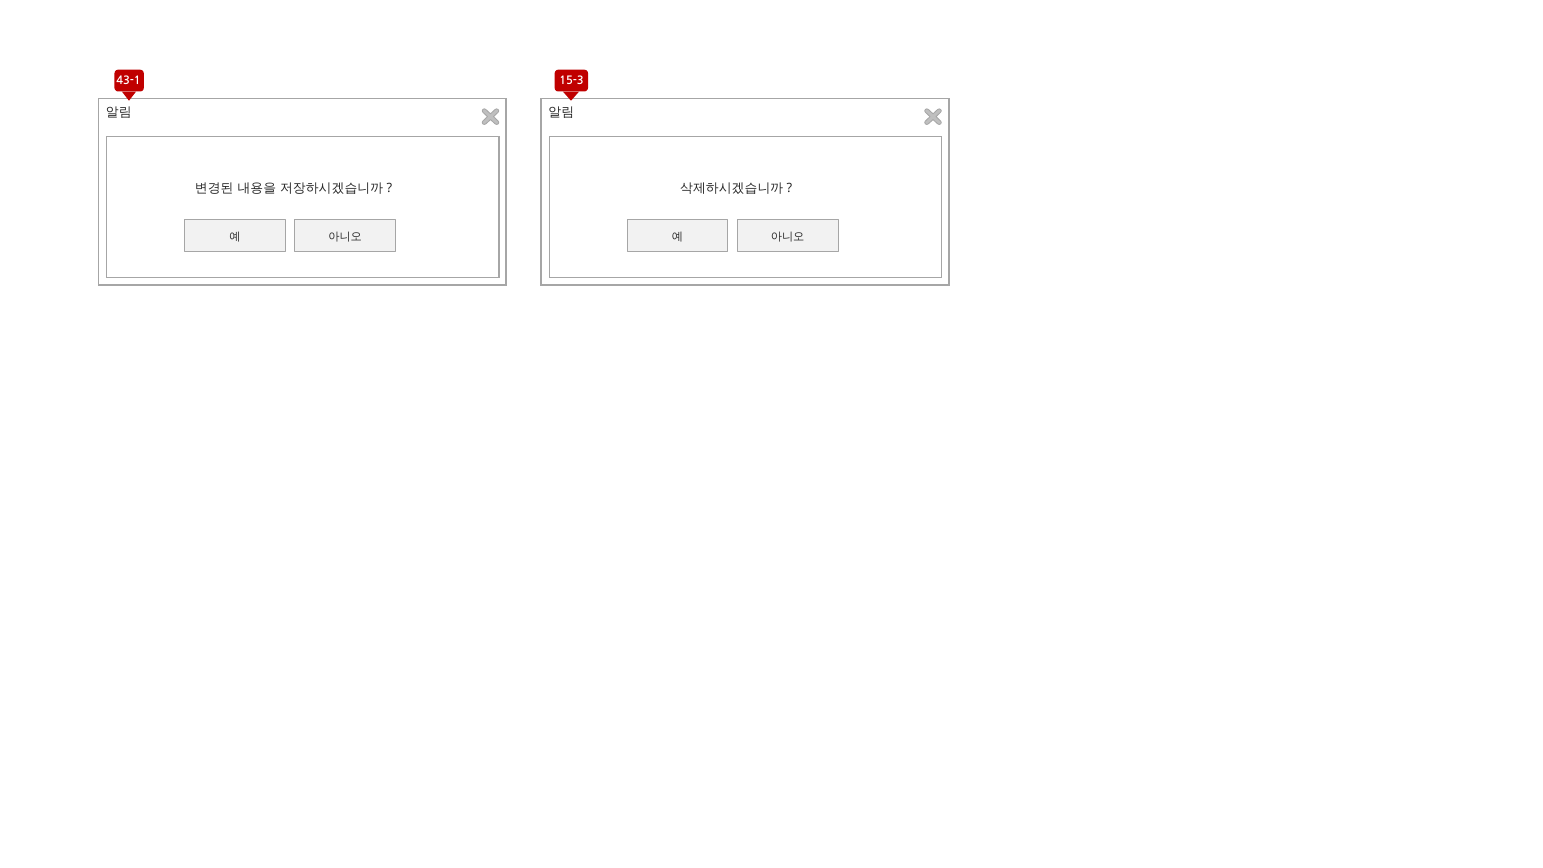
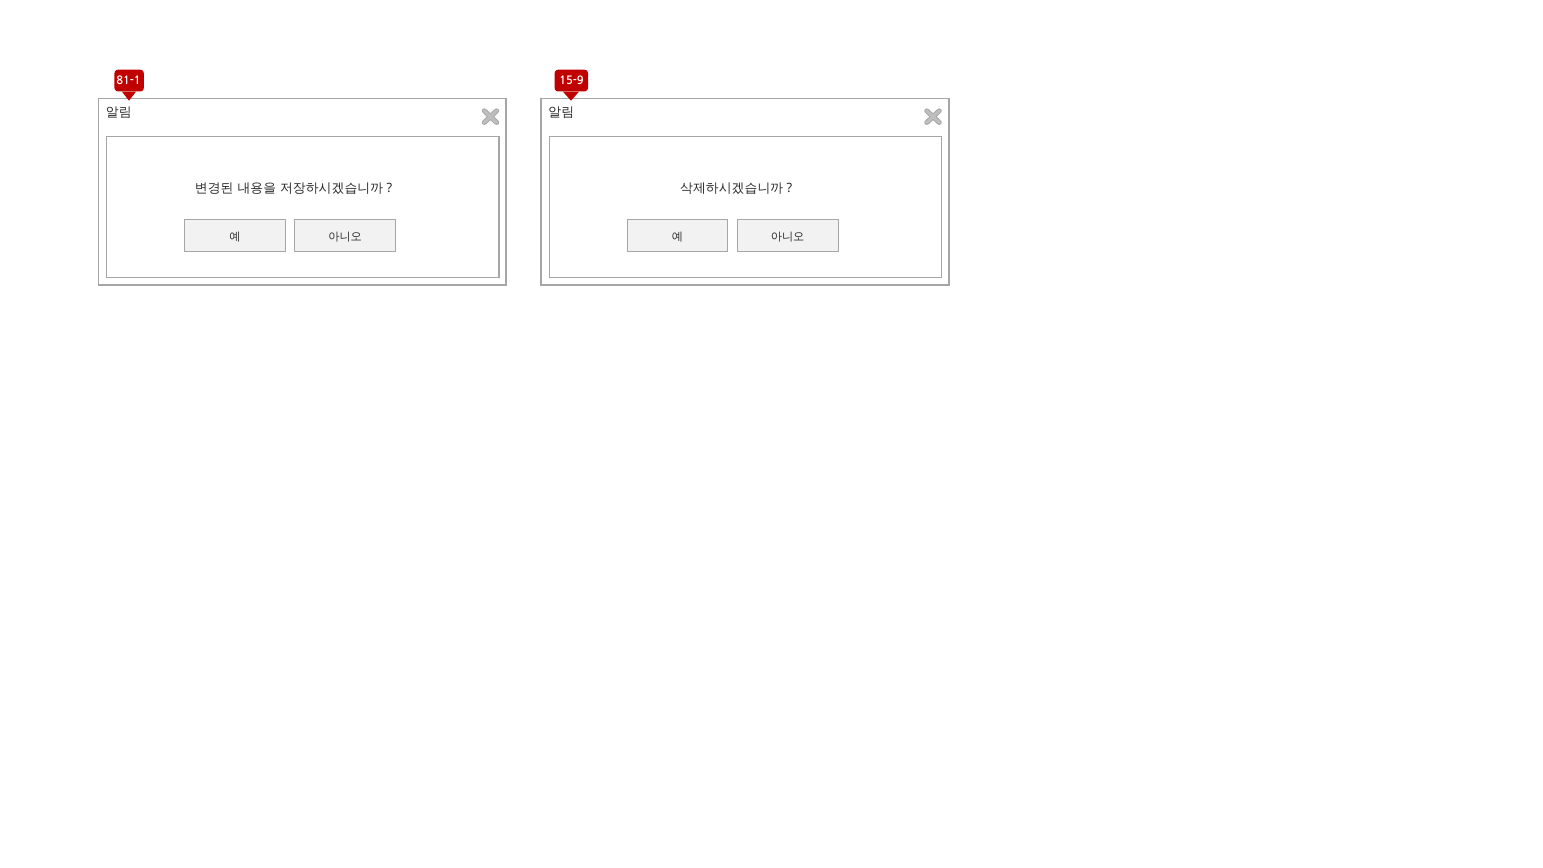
43-1: 43-1 -> 81-1 (129, 81)
15-3: 15-3 -> 15-9 (572, 81)
